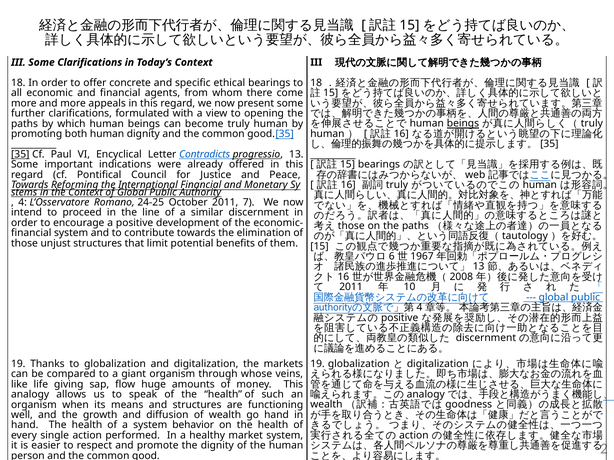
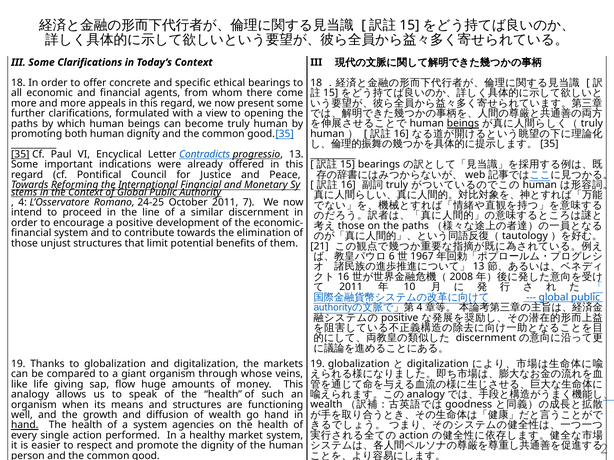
15: 15 -> 21 (320, 246)
hand underline: none -> present (25, 426)
behavior: behavior -> agencies (193, 426)
